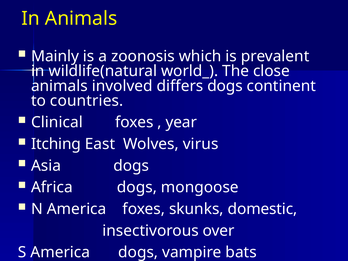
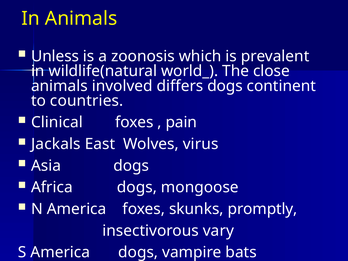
Mainly: Mainly -> Unless (55, 56)
year: year -> pain (181, 122)
Itching: Itching -> Jackals (56, 144)
domestic: domestic -> promptly (262, 209)
over: over -> vary (218, 231)
